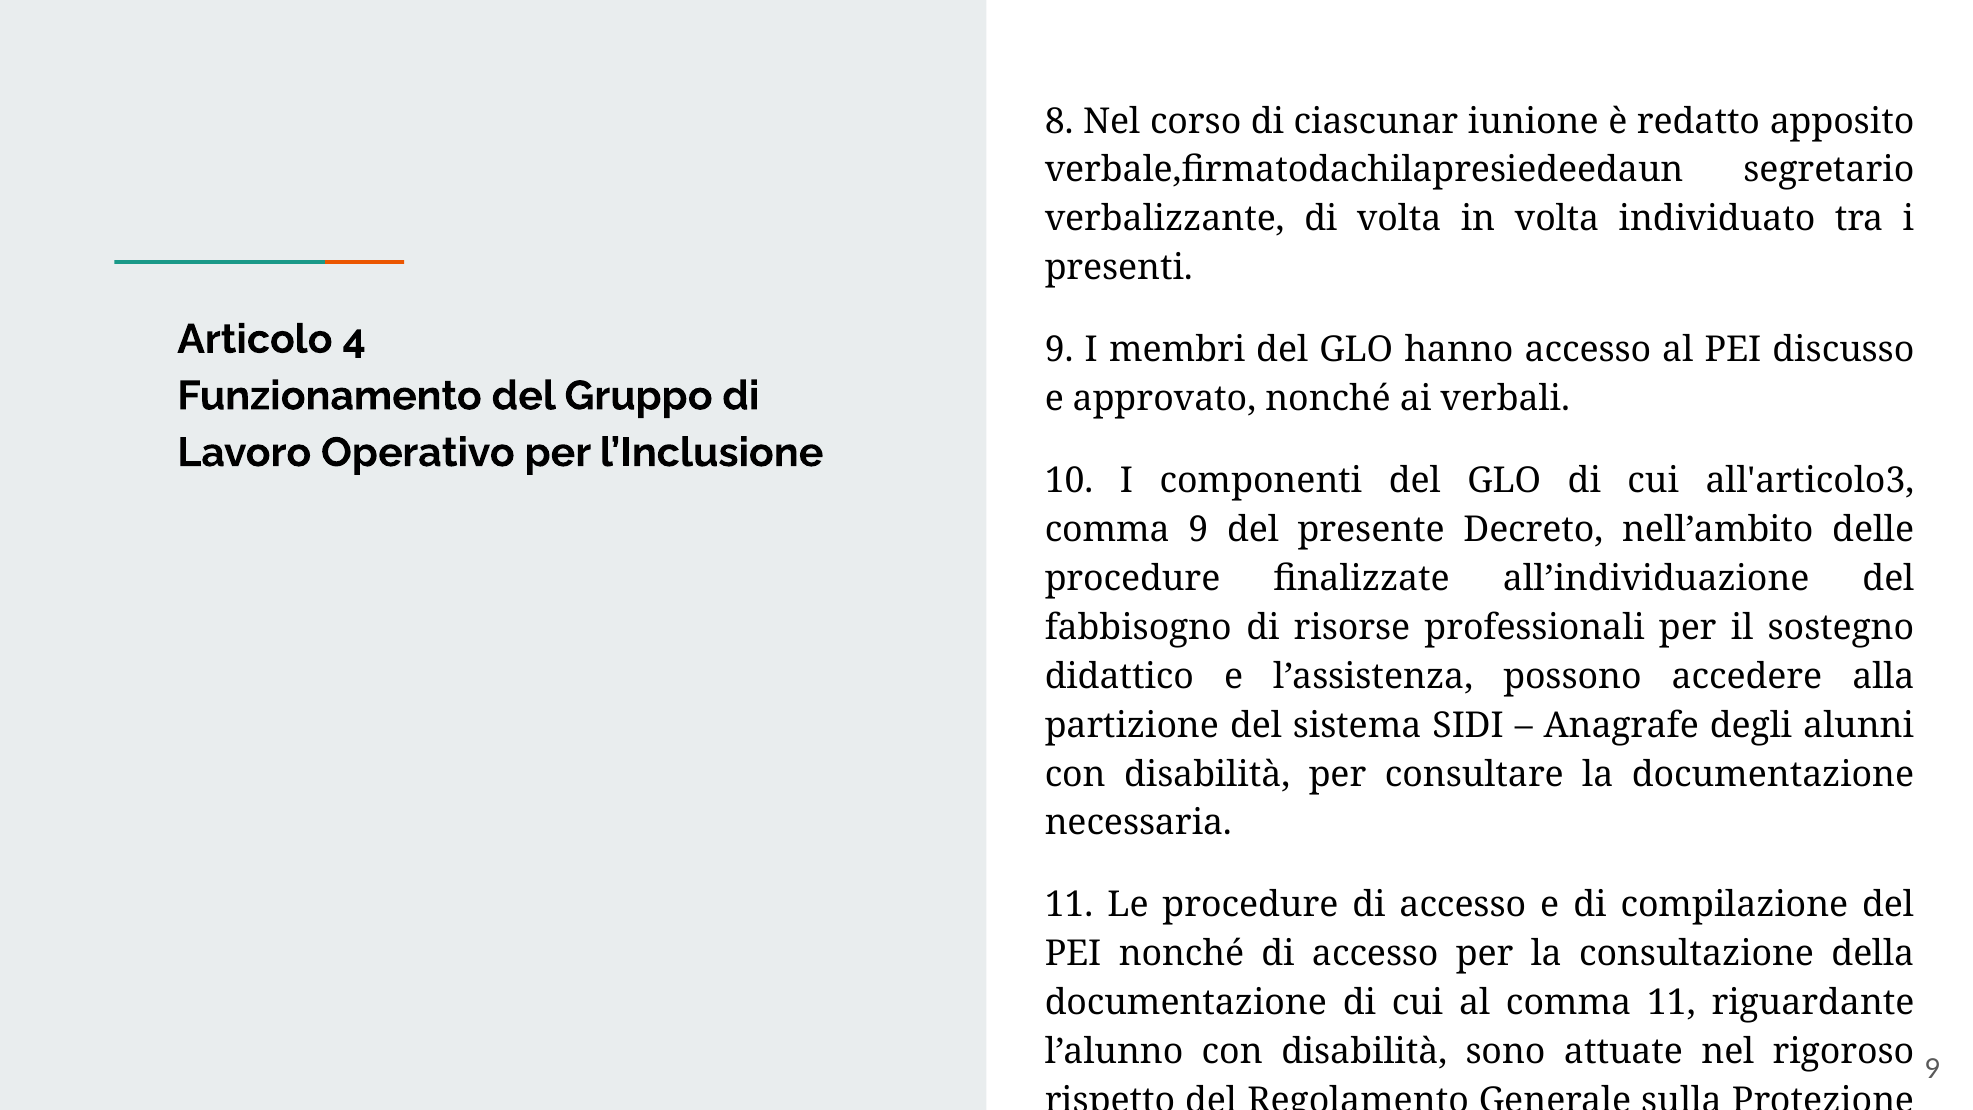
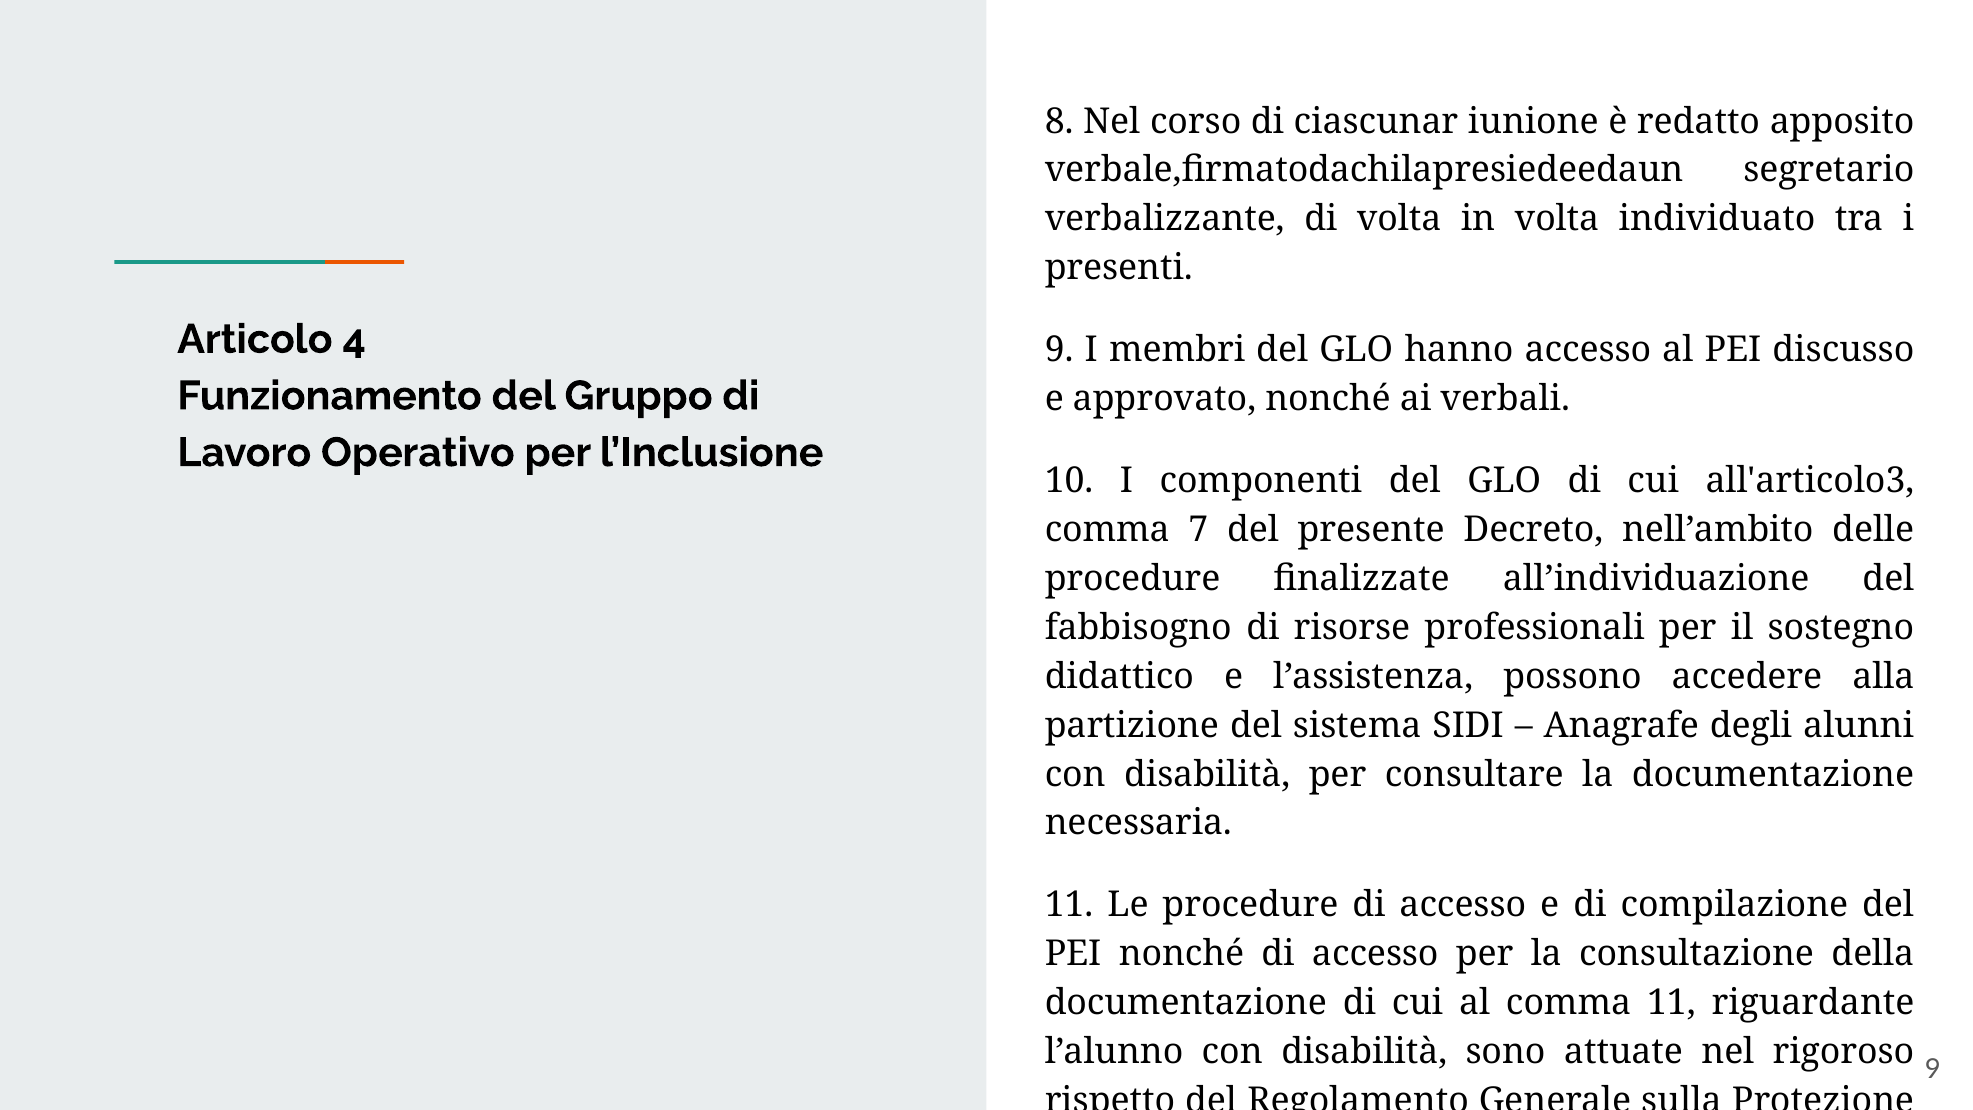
comma 9: 9 -> 7 (1198, 529)
